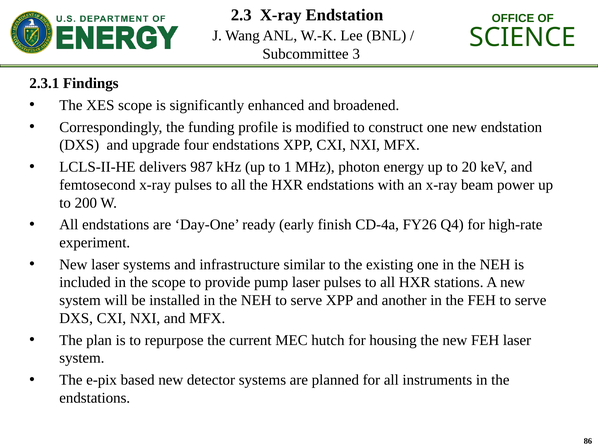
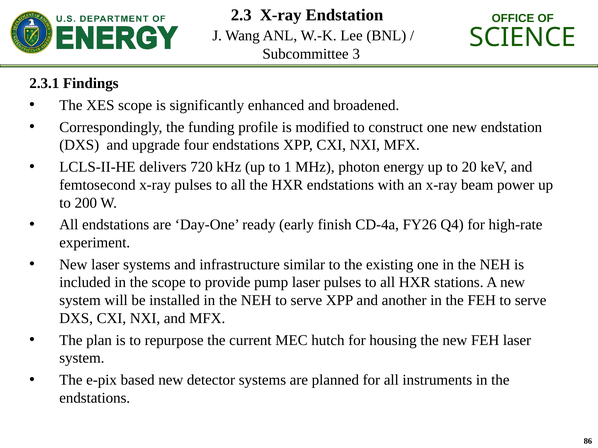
987: 987 -> 720 (202, 167)
